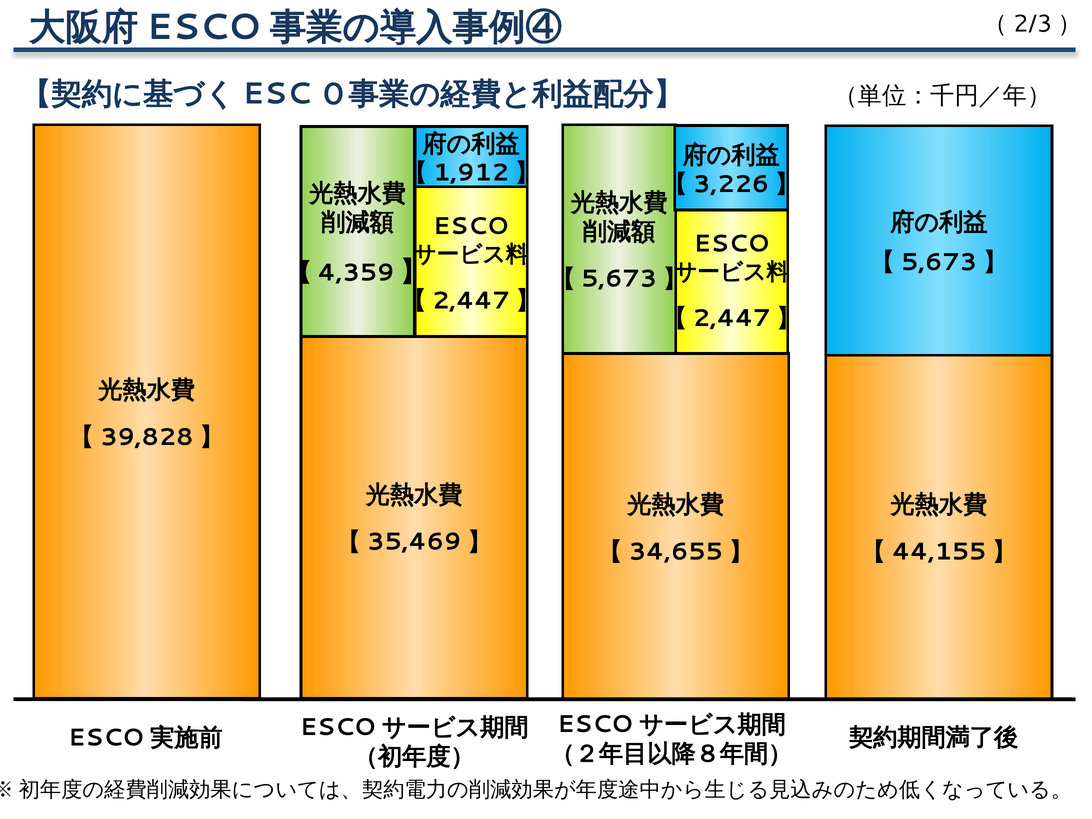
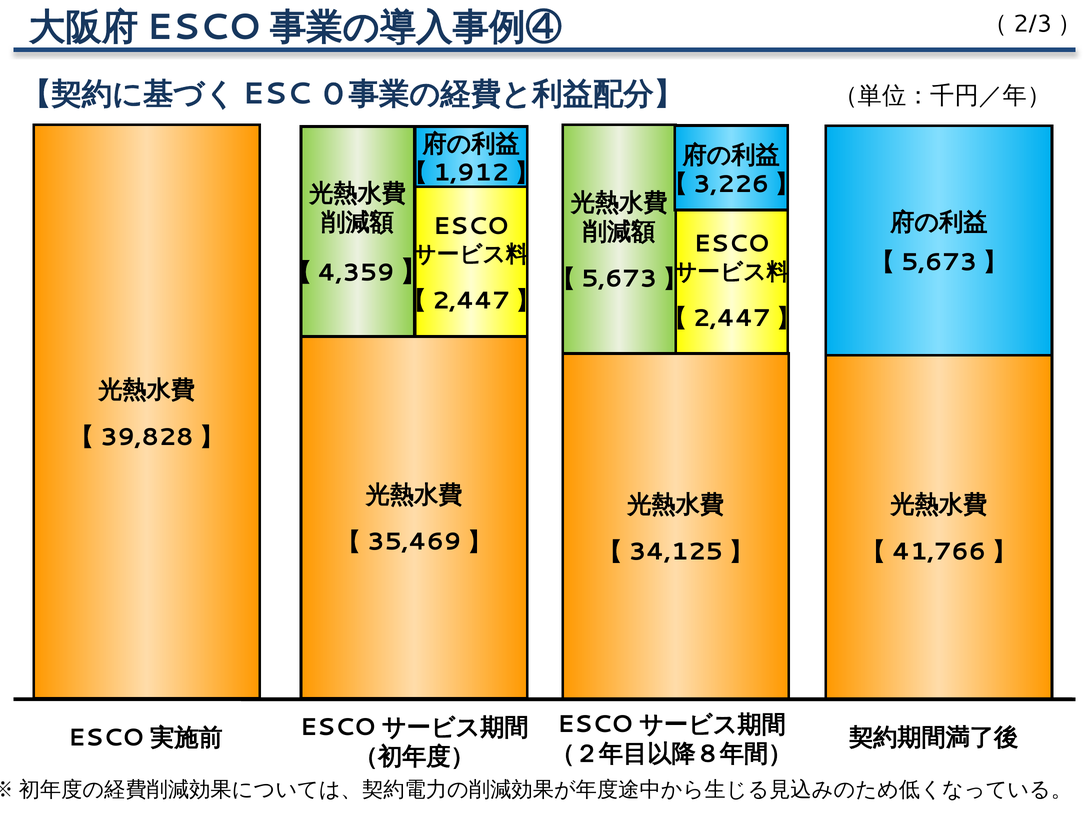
34,655: 34,655 -> 34,125 (676, 552)
44,155: 44,155 -> 41,766 (939, 552)
